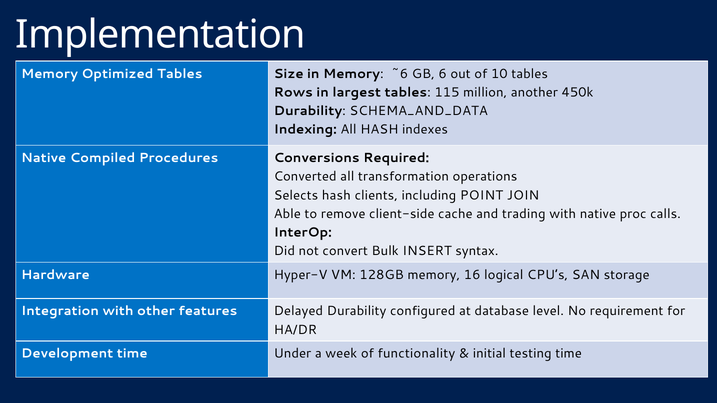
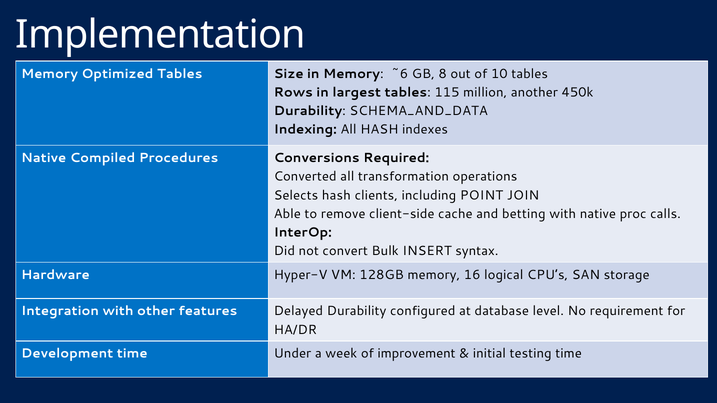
6: 6 -> 8 (443, 74)
trading: trading -> betting (524, 214)
functionality: functionality -> improvement (417, 354)
